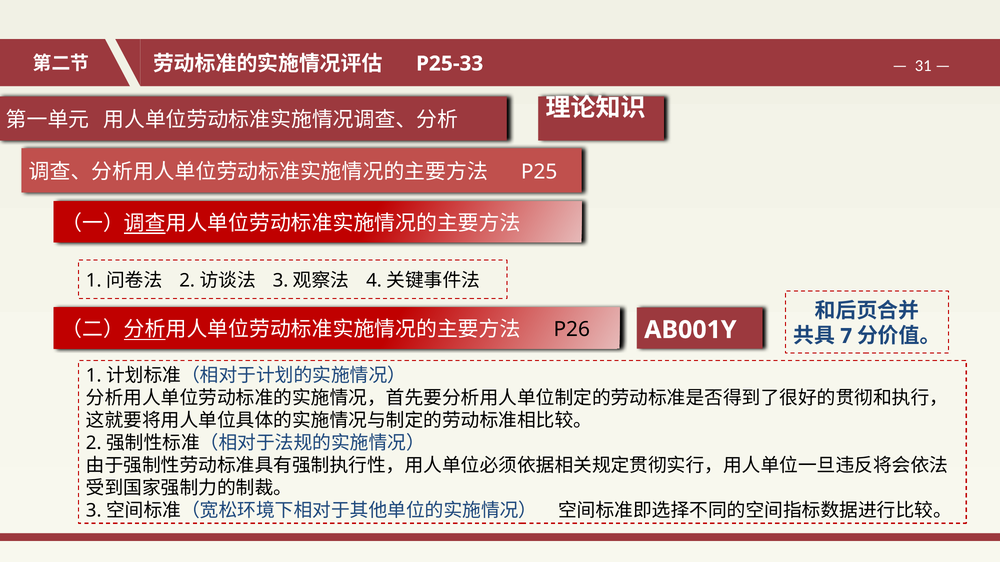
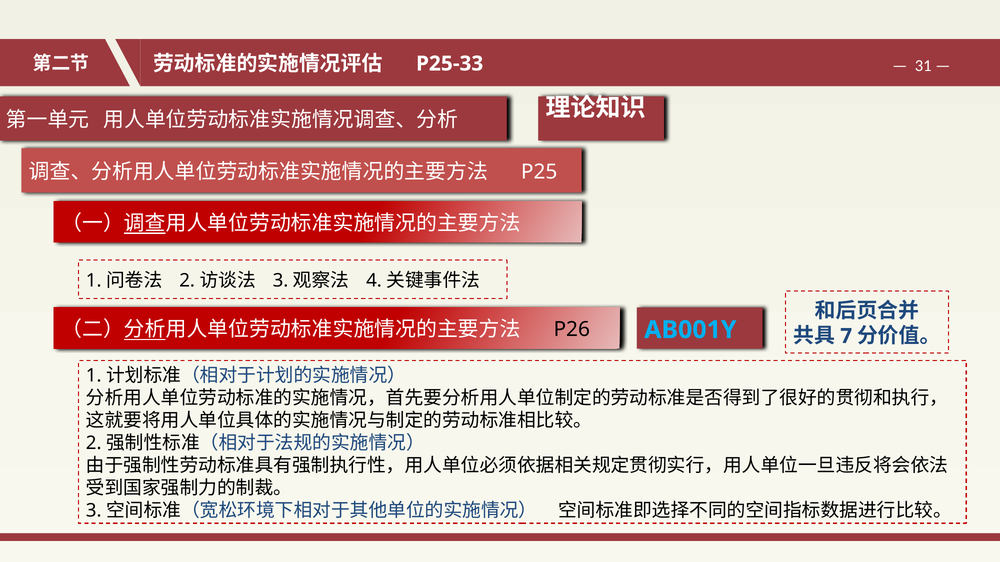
AB001Y colour: white -> light blue (690, 330)
